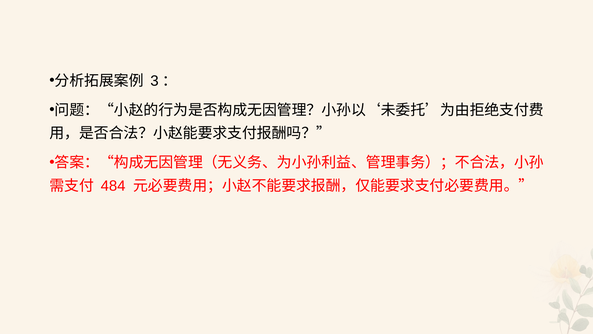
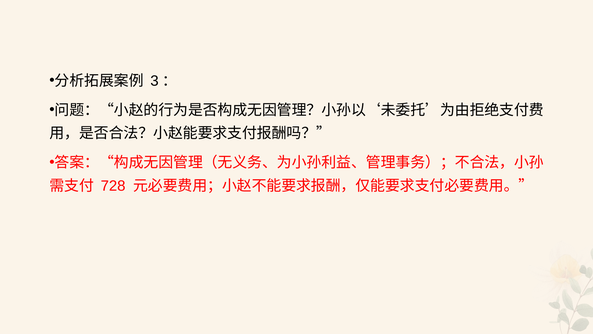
484: 484 -> 728 (113, 186)
